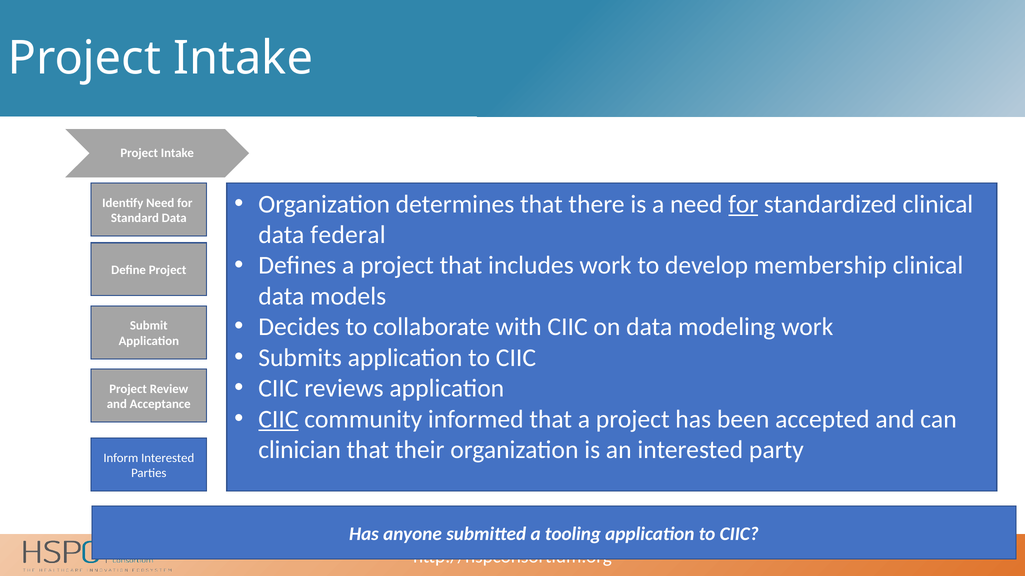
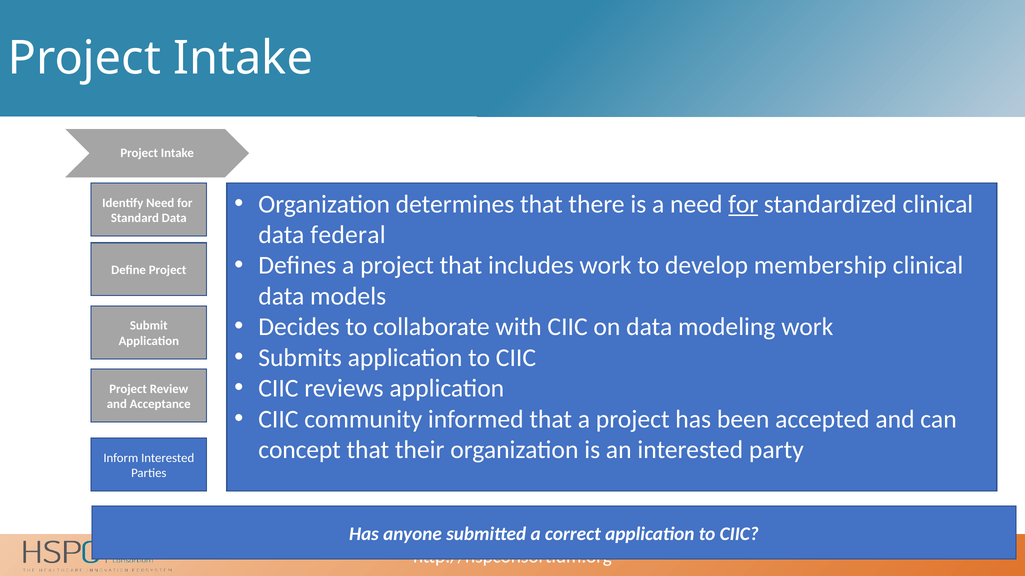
CIIC underline: present -> none (278, 420)
clinician: clinician -> concept (300, 450)
tooling: tooling -> correct (573, 534)
